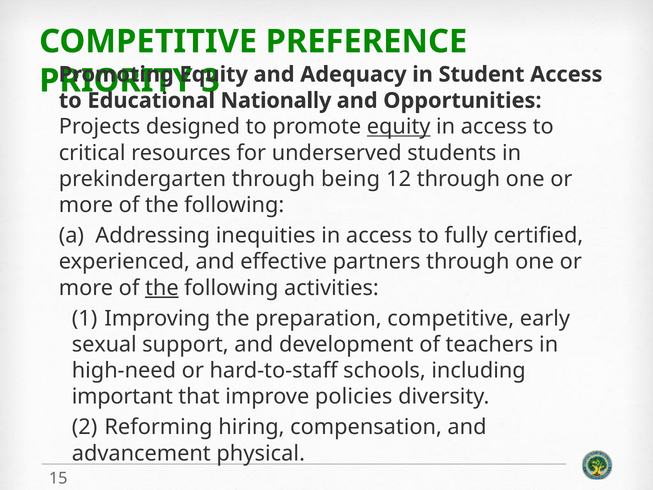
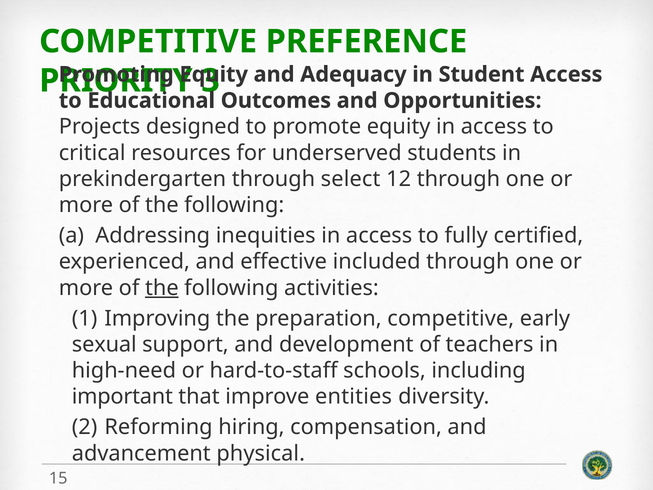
Nationally: Nationally -> Outcomes (276, 101)
equity underline: present -> none (399, 127)
being: being -> select (351, 179)
partners: partners -> included (377, 262)
policies: policies -> entities (354, 397)
